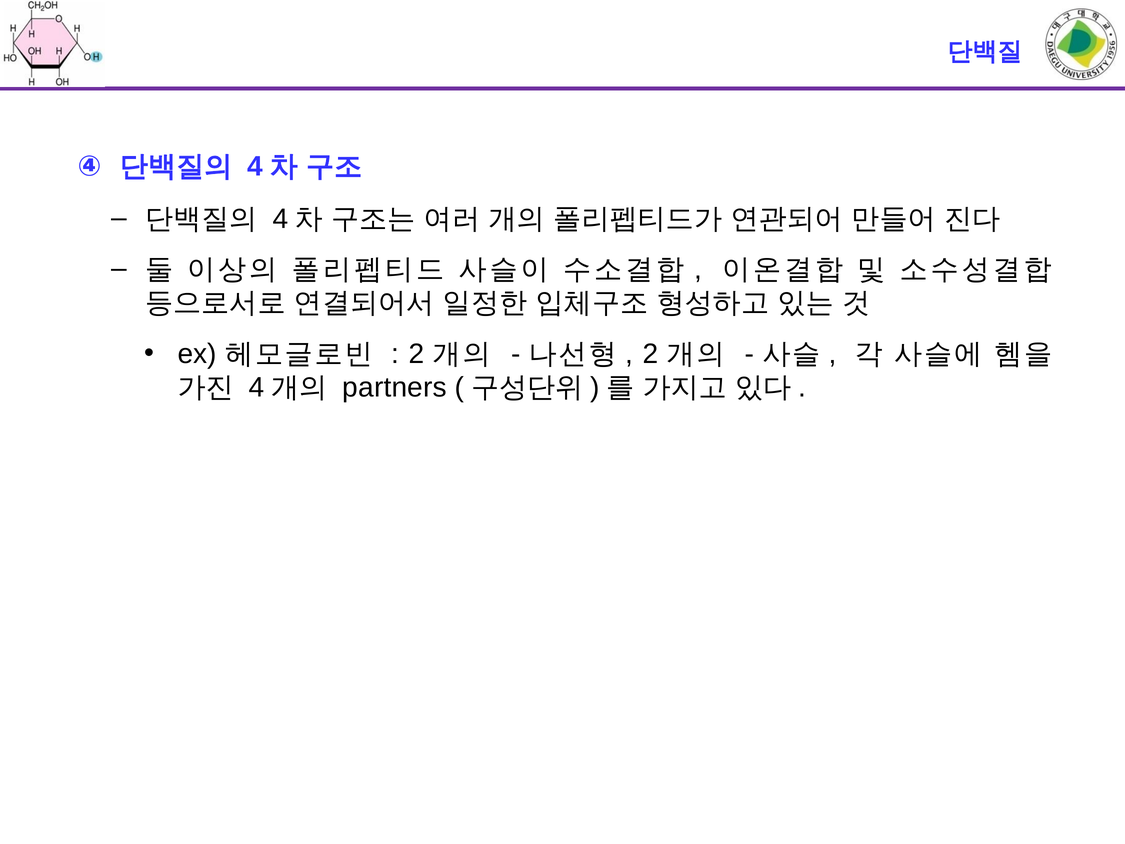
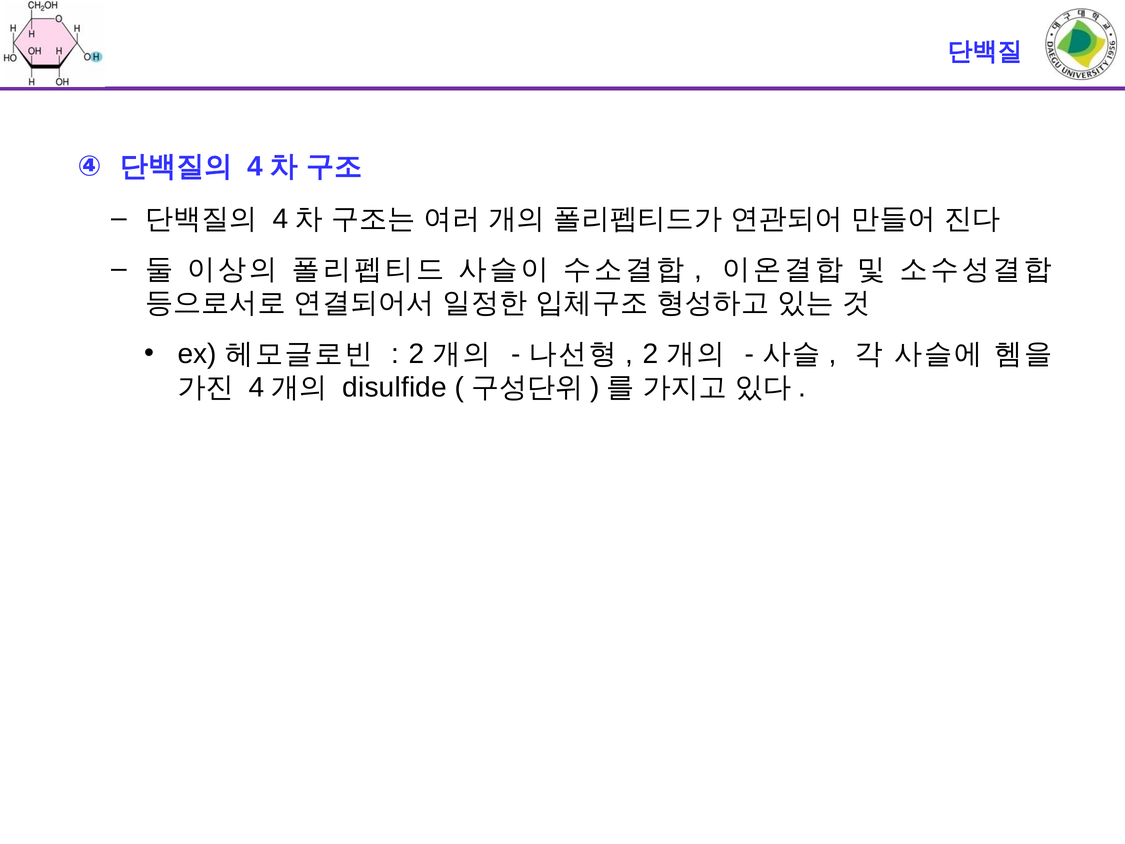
partners: partners -> disulfide (395, 387)
